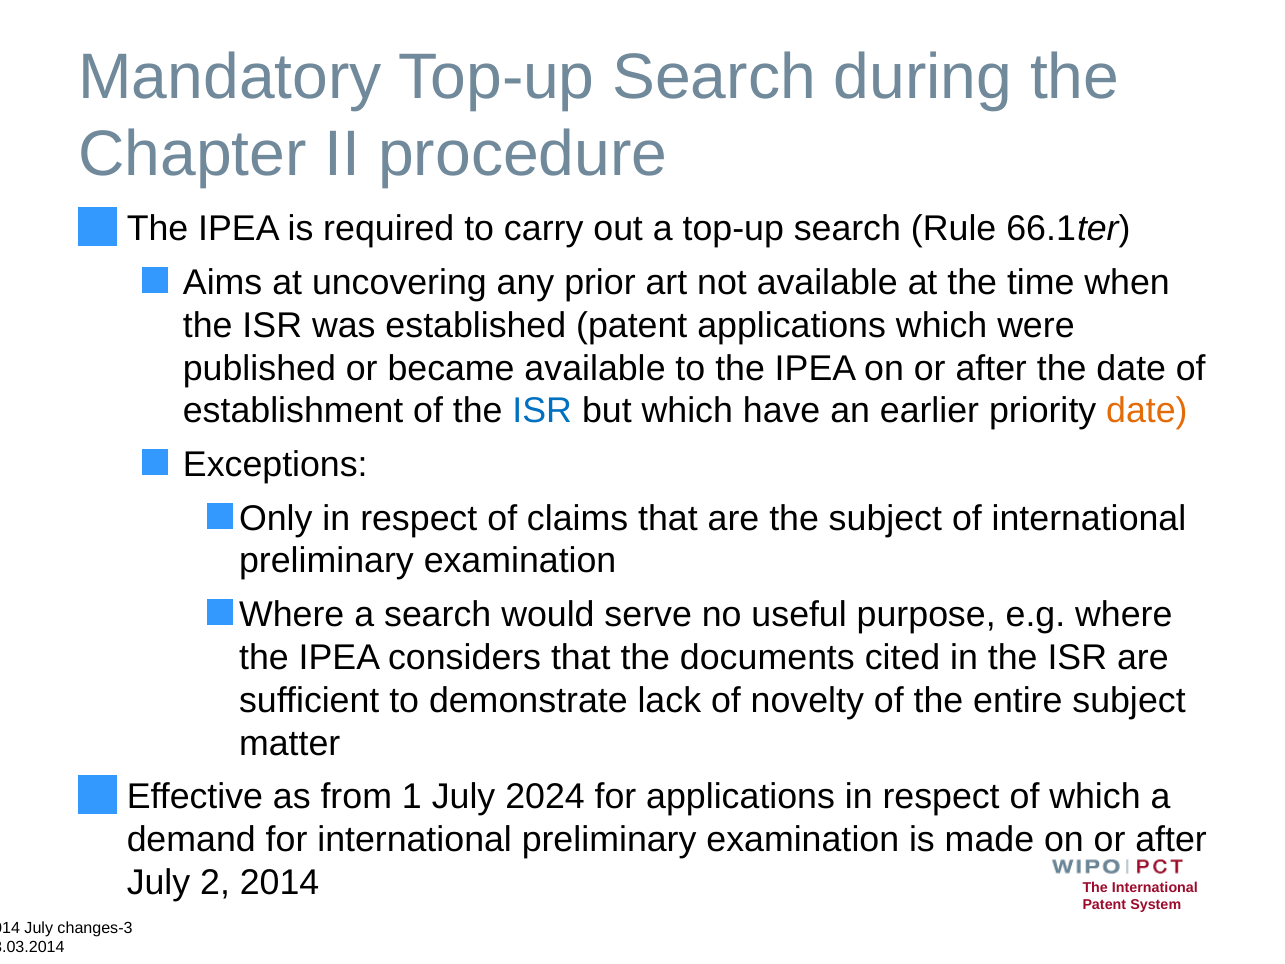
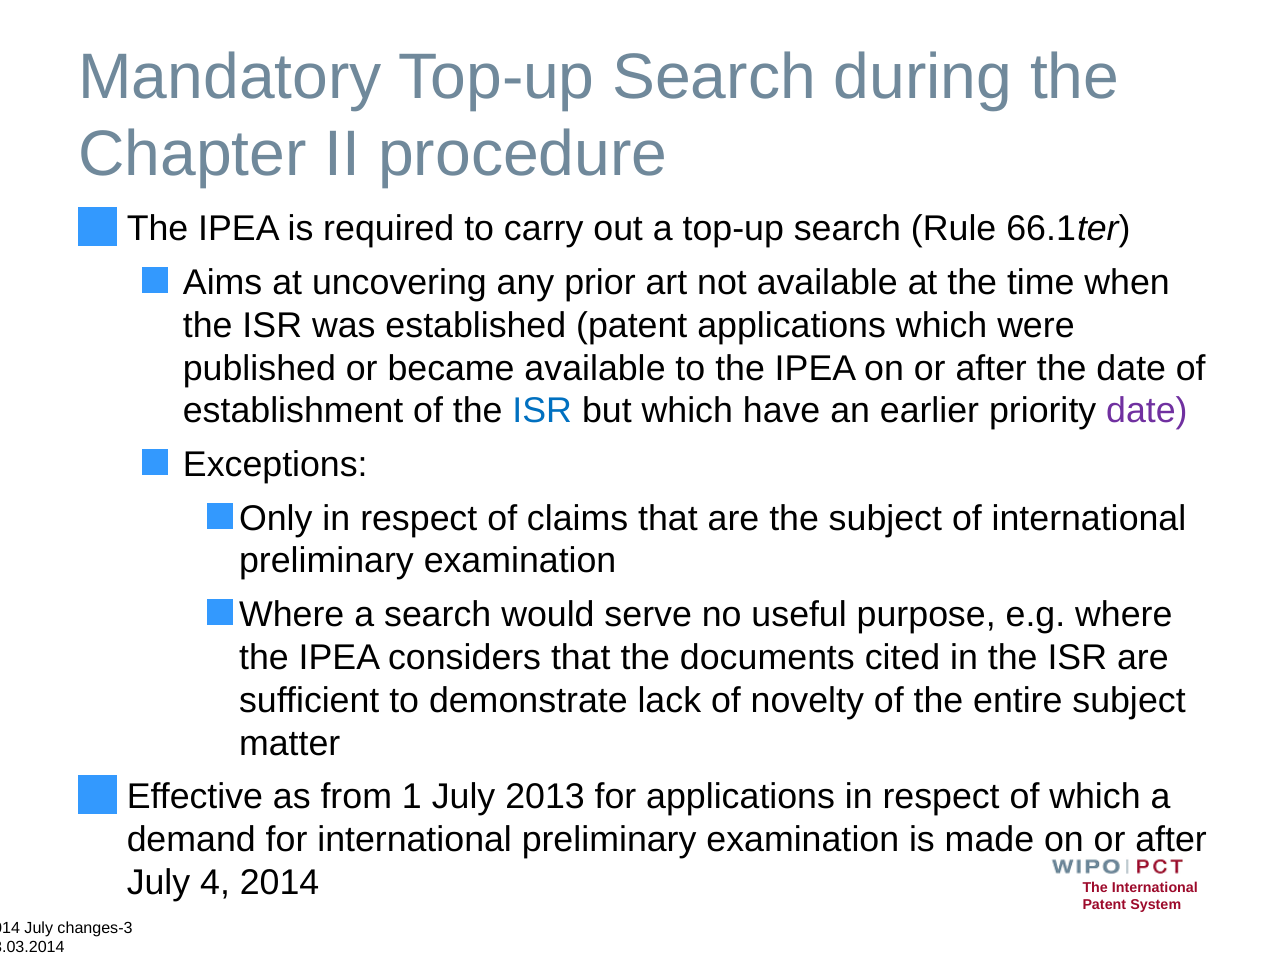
date colour: orange -> purple (1147, 411)
2024: 2024 -> 2013 (545, 797)
2: 2 -> 4 (215, 882)
